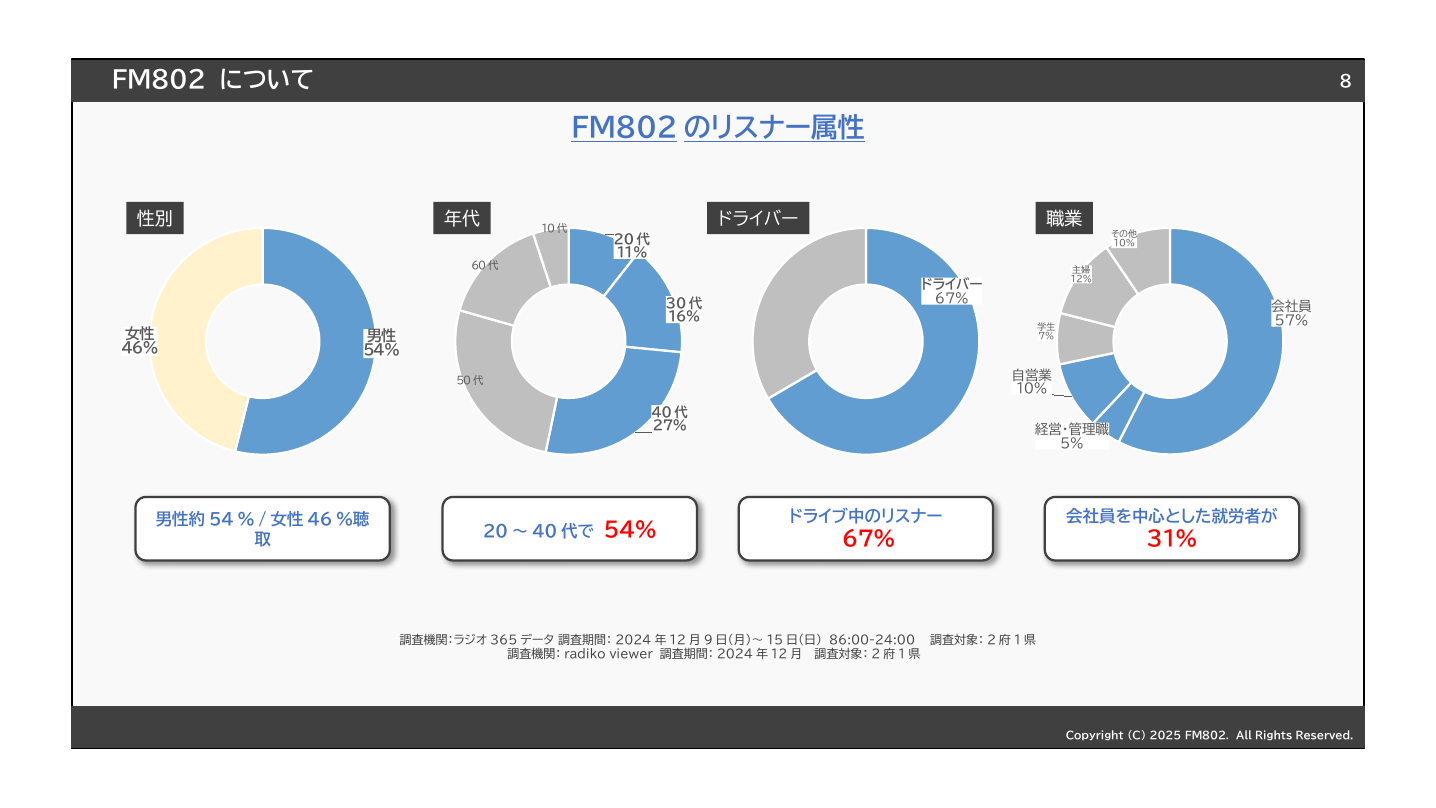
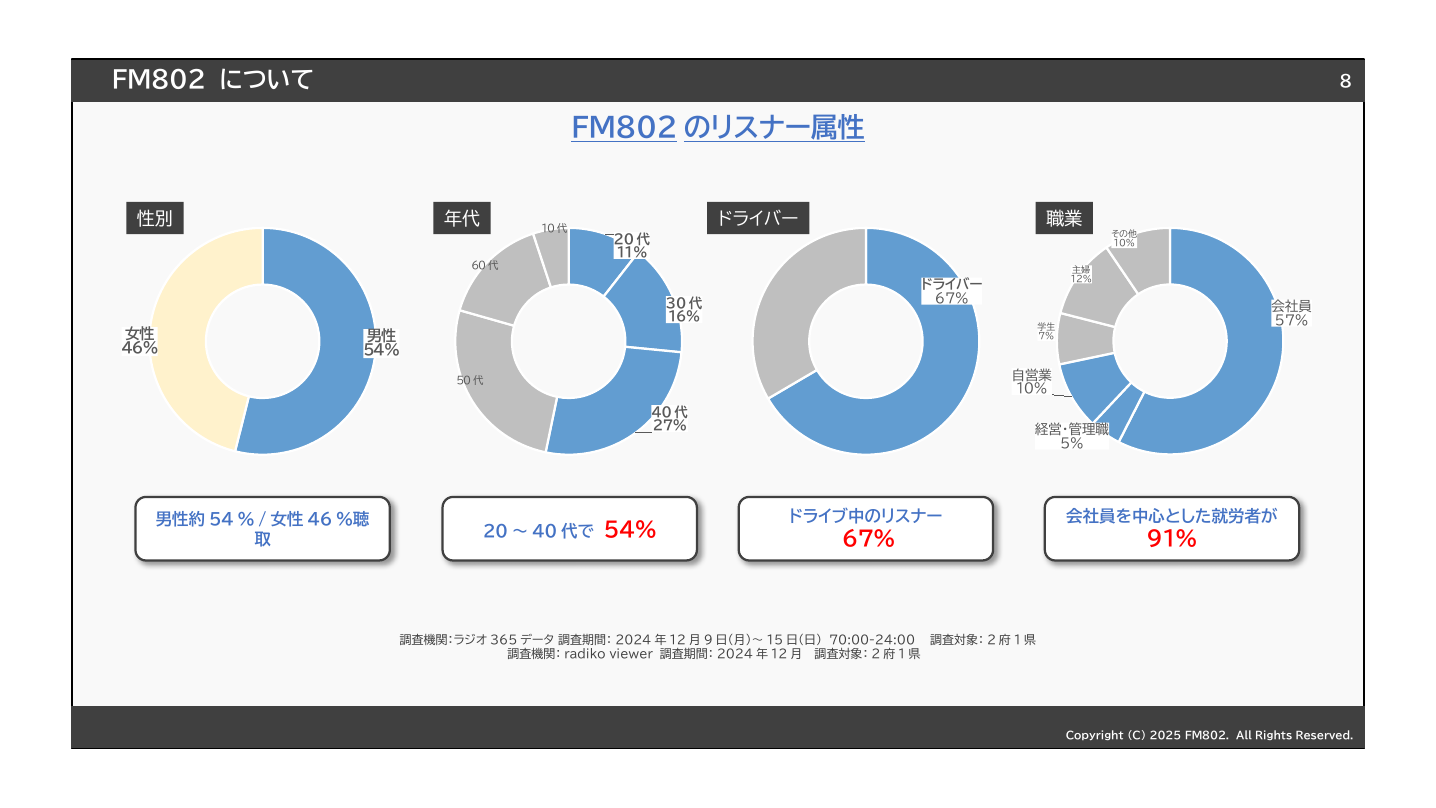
31%: 31% -> 91% (1172, 540)
86:00-24:00: 86:00-24:00 -> 70:00-24:00 (872, 640)
